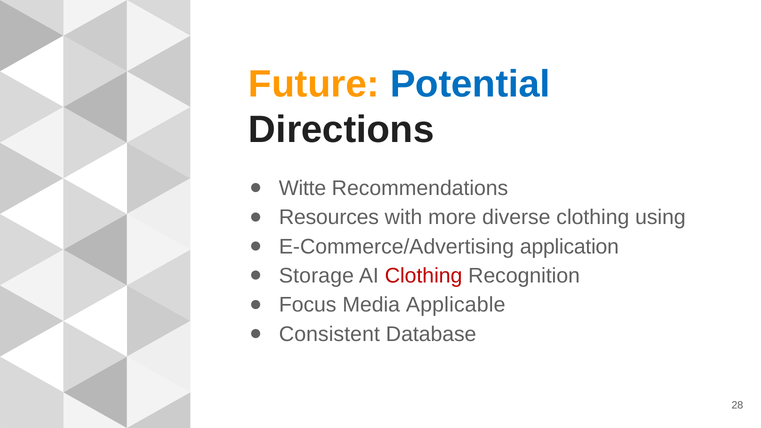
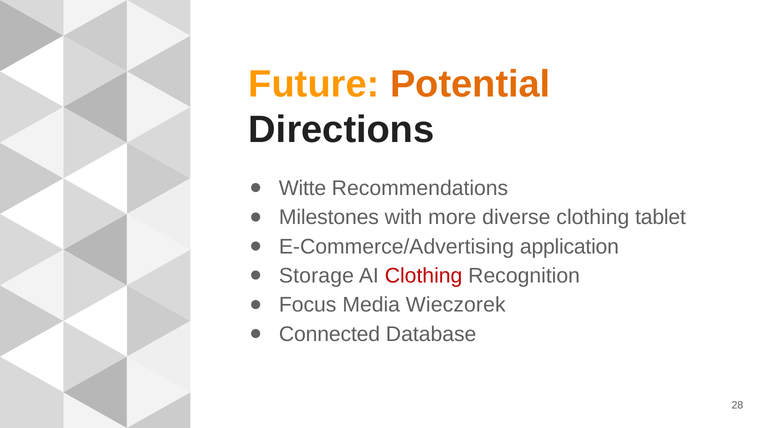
Potential colour: blue -> orange (470, 84)
Resources: Resources -> Milestones (329, 217)
using: using -> tablet (661, 217)
Applicable: Applicable -> Wieczorek (456, 305)
Consistent: Consistent -> Connected (330, 334)
